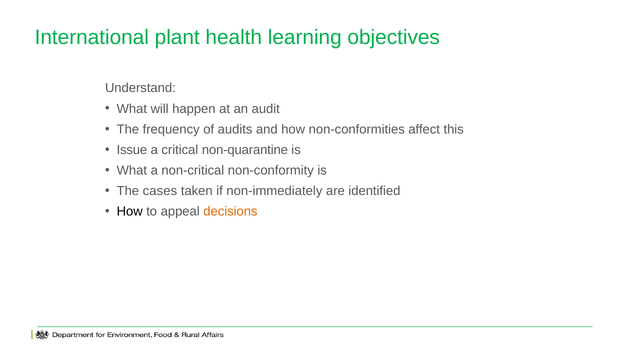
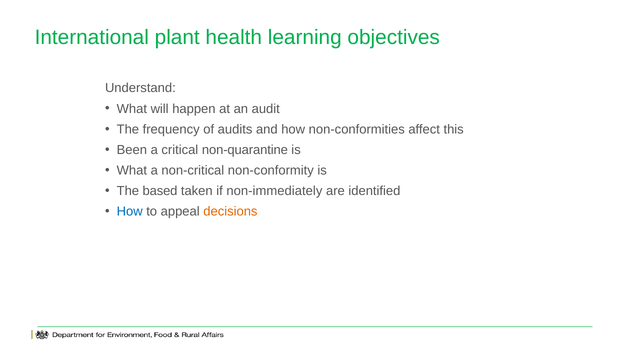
Issue: Issue -> Been (132, 150)
cases: cases -> based (160, 191)
How colour: black -> blue (130, 211)
